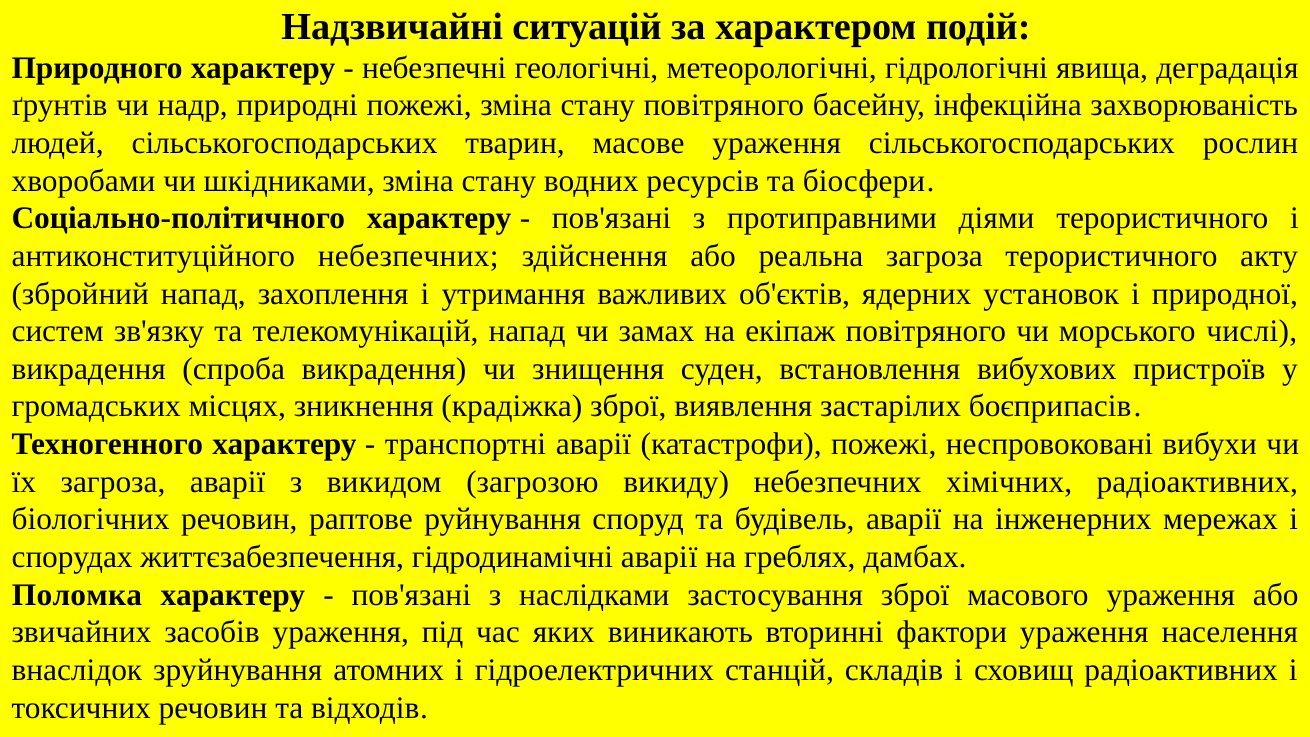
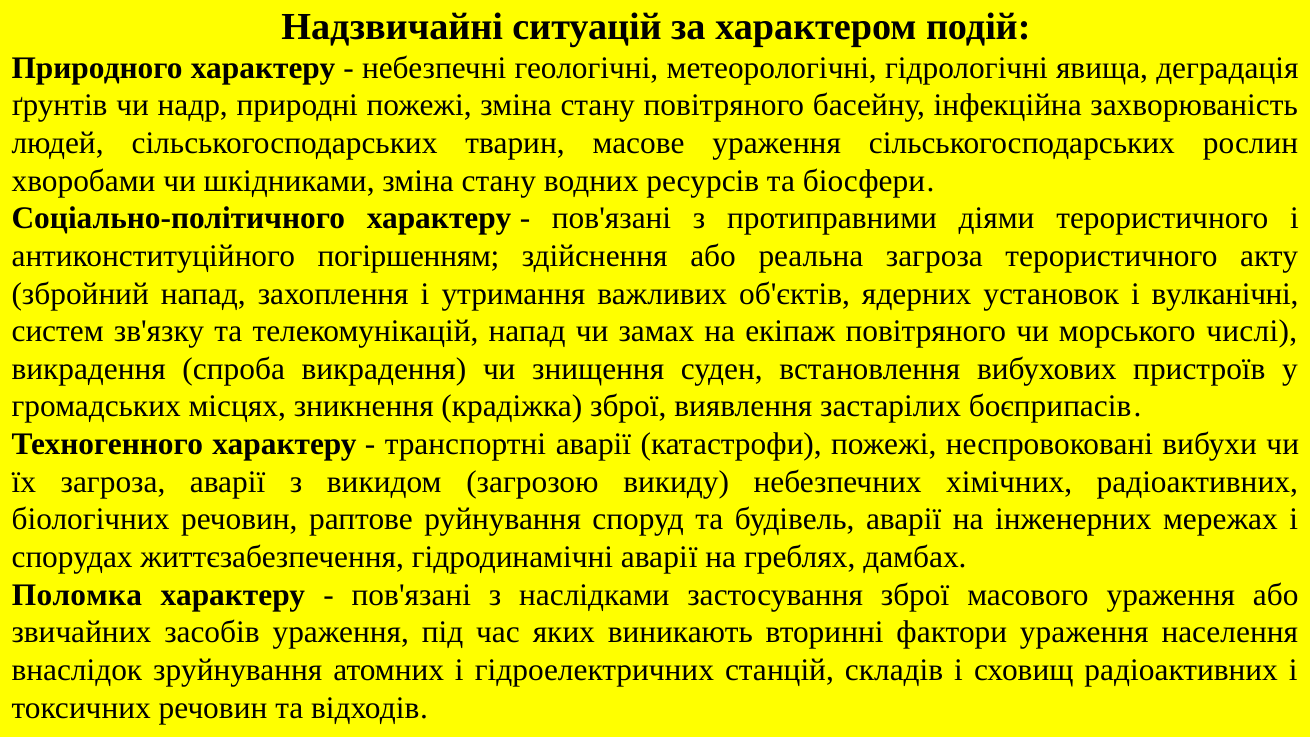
антиконституційного небезпечних: небезпечних -> погіршенням (408, 256)
природної: природної -> вулканічні (1225, 294)
